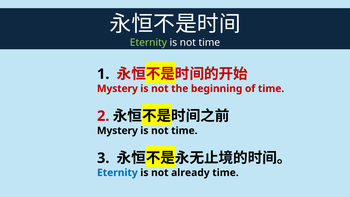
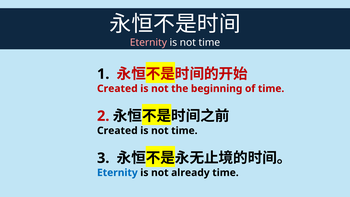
Eternity colour: light green -> pink (148, 43)
Mystery: Mystery -> Created (117, 89)
Mystery: Mystery -> Created (117, 131)
